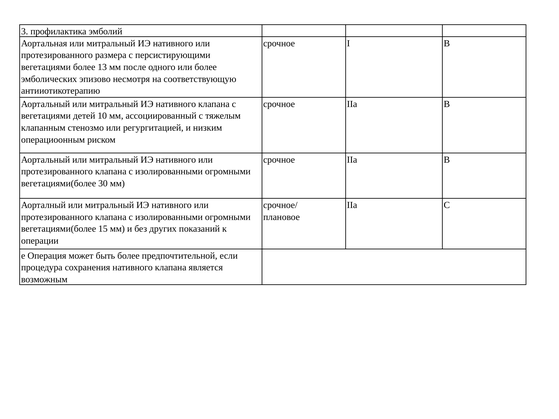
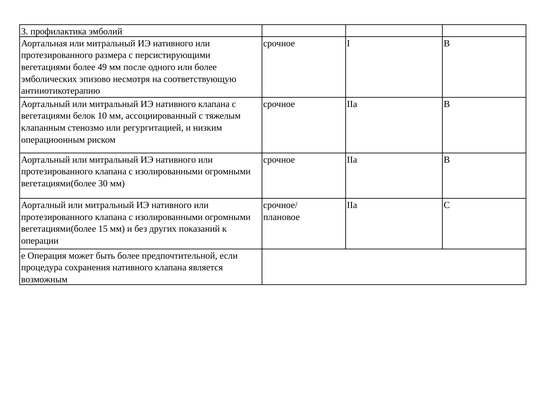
13: 13 -> 49 (102, 67)
детей: детей -> белок (84, 116)
